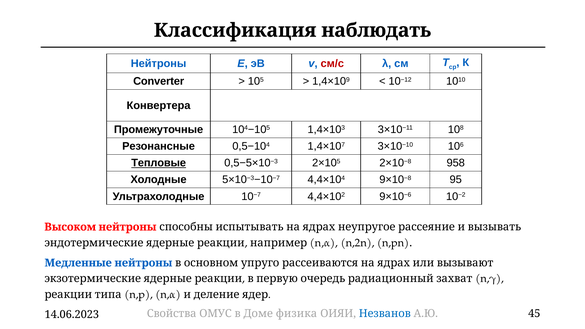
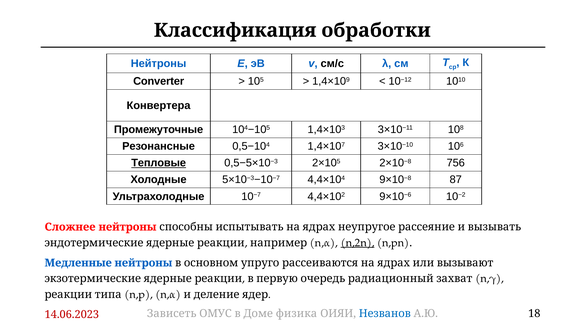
наблюдать: наблюдать -> обработки (376, 30)
см/с colour: red -> black (332, 64)
958: 958 -> 756 (456, 163)
95: 95 -> 87 (456, 180)
Высоком: Высоком -> Сложнее (70, 227)
n,2n underline: none -> present (358, 243)
Свойства: Свойства -> Зависеть (172, 314)
45: 45 -> 18 (534, 314)
14.06.2023 colour: black -> red (72, 315)
